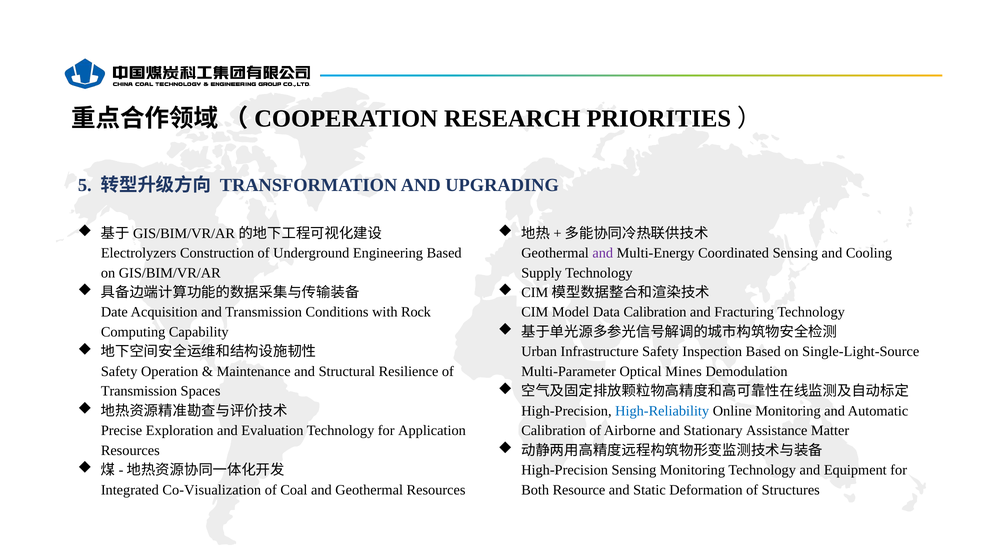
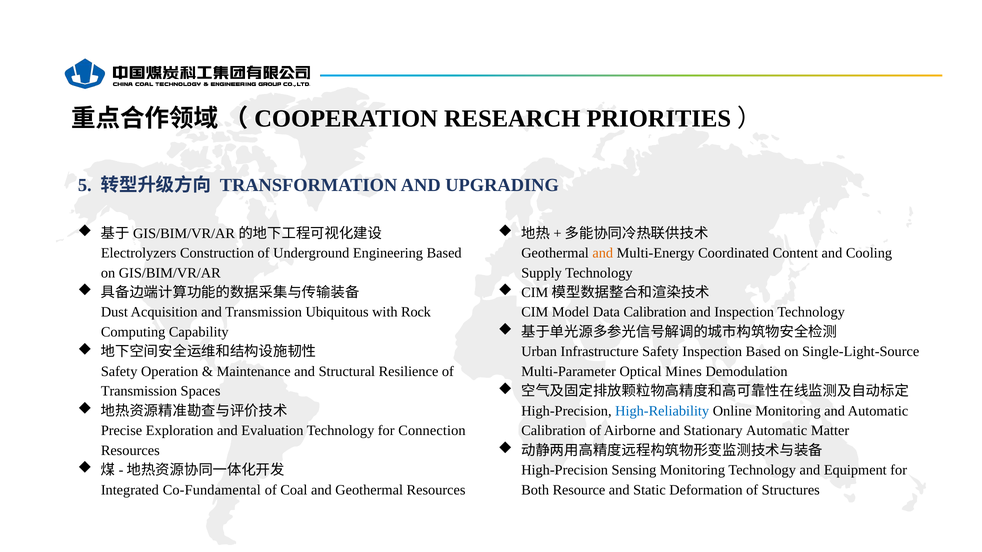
and colour: purple -> orange (603, 253)
Coordinated Sensing: Sensing -> Content (795, 253)
Date: Date -> Dust (114, 312)
Conditions: Conditions -> Ubiquitous (337, 312)
and Fracturing: Fracturing -> Inspection (744, 312)
Application: Application -> Connection (432, 431)
Stationary Assistance: Assistance -> Automatic (777, 431)
Co-Visualization: Co-Visualization -> Co-Fundamental (212, 490)
